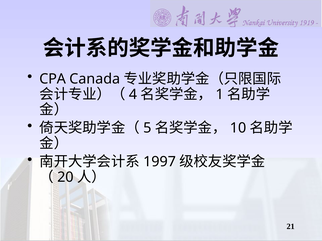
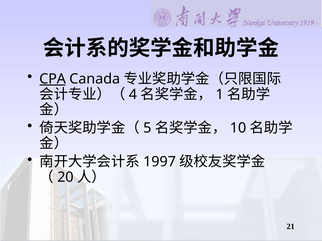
CPA underline: none -> present (53, 79)
